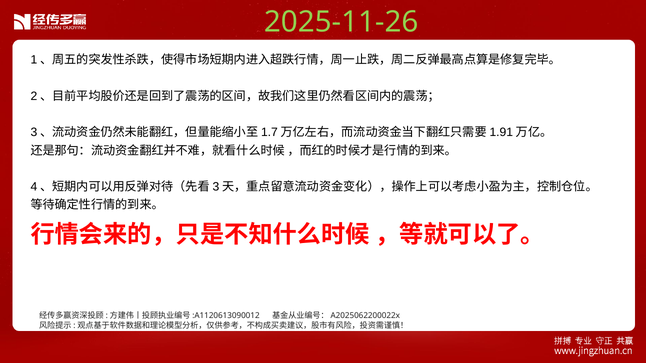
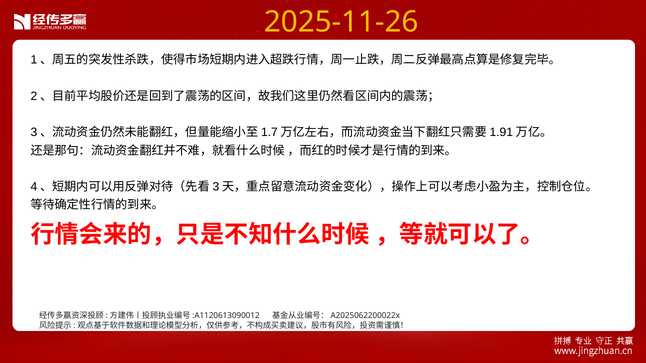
2025-11-26 colour: light green -> yellow (341, 22)
